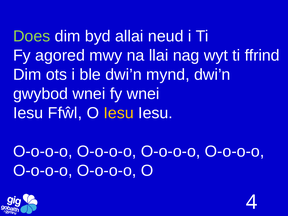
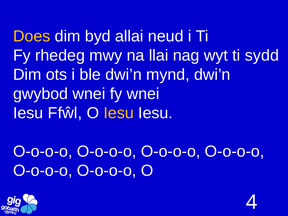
Does colour: light green -> yellow (32, 36)
agored: agored -> rhedeg (60, 55)
ffrind: ffrind -> sydd (262, 55)
